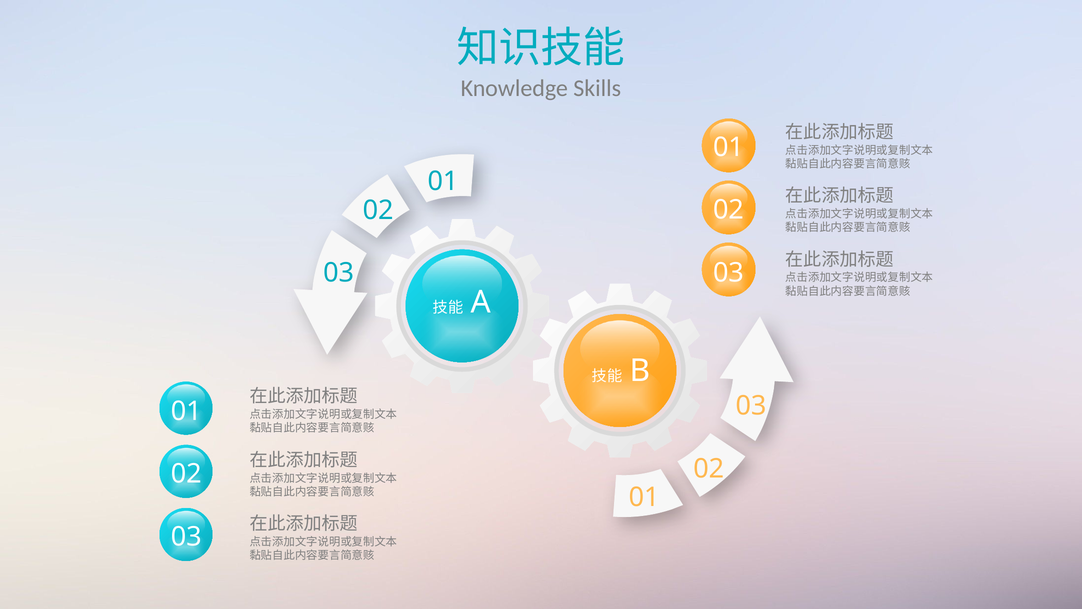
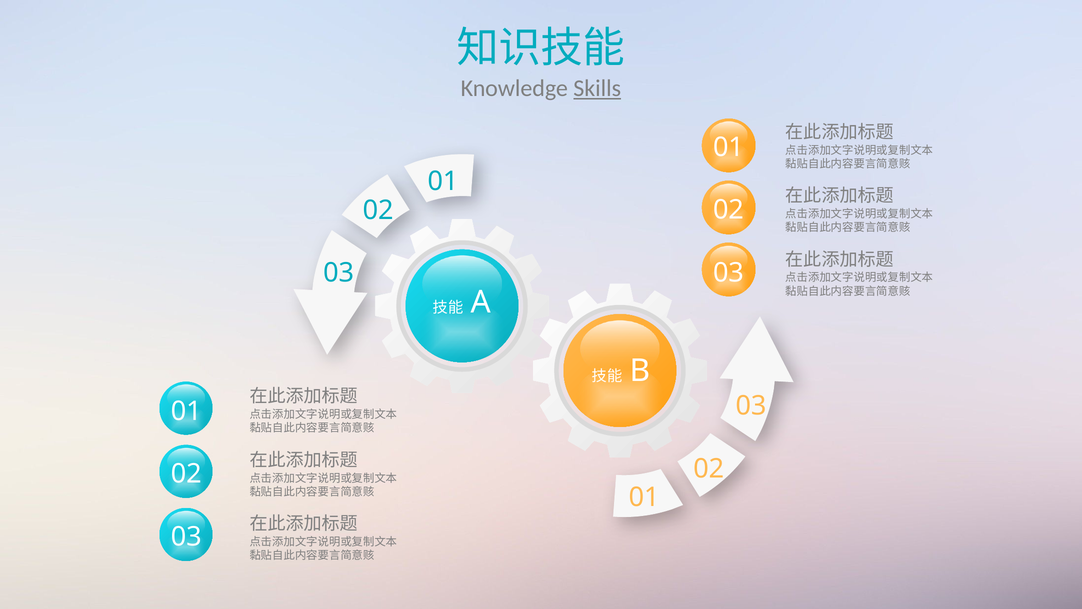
Skills underline: none -> present (597, 88)
